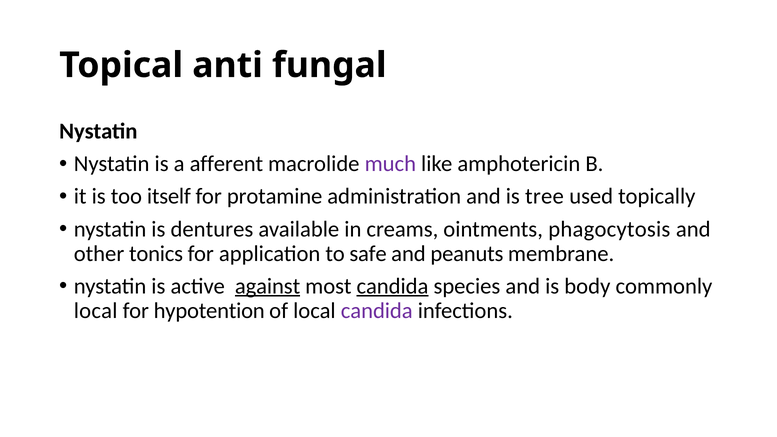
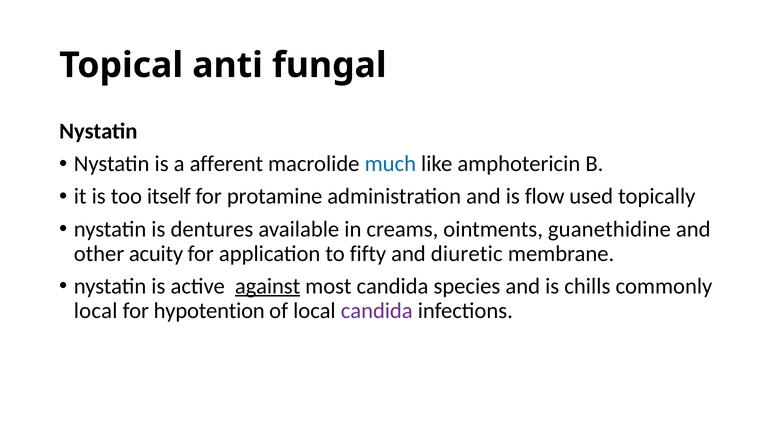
much colour: purple -> blue (390, 164)
tree: tree -> flow (545, 197)
phagocytosis: phagocytosis -> guanethidine (609, 229)
tonics: tonics -> acuity (156, 254)
safe: safe -> fifty (368, 254)
peanuts: peanuts -> diuretic (467, 254)
candida underline: present -> none (392, 286)
body: body -> chills (587, 286)
